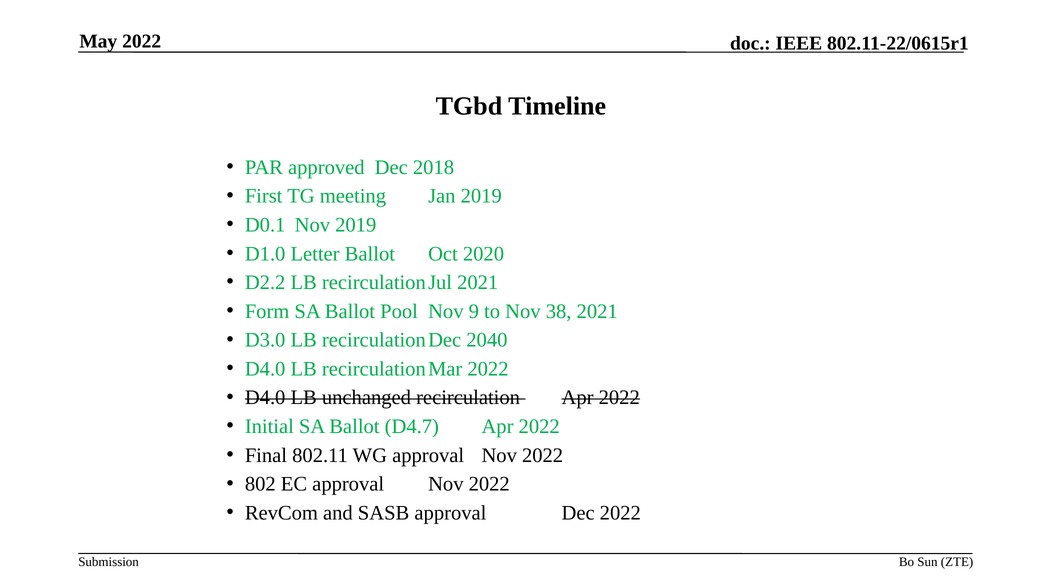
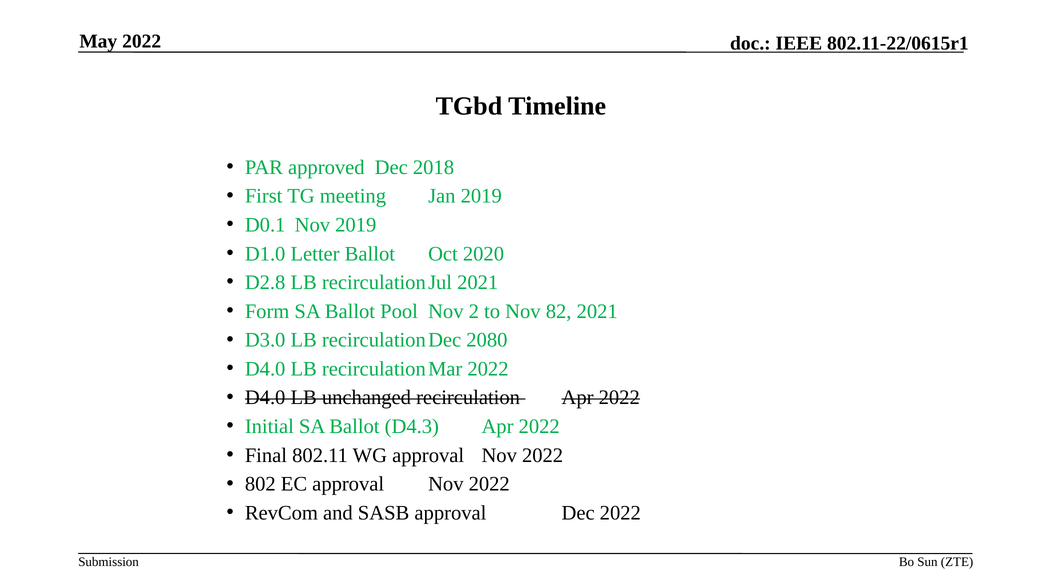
D2.2: D2.2 -> D2.8 (265, 283)
9: 9 -> 2 (474, 311)
38: 38 -> 82 (559, 311)
2040: 2040 -> 2080 (487, 340)
D4.7: D4.7 -> D4.3 (412, 427)
